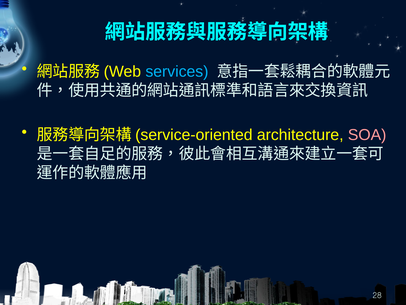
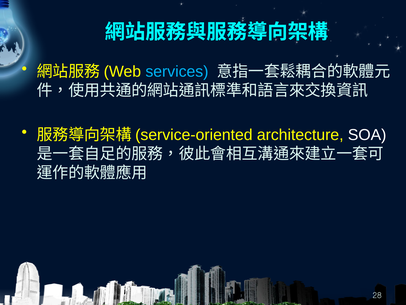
SOA colour: pink -> white (367, 135)
